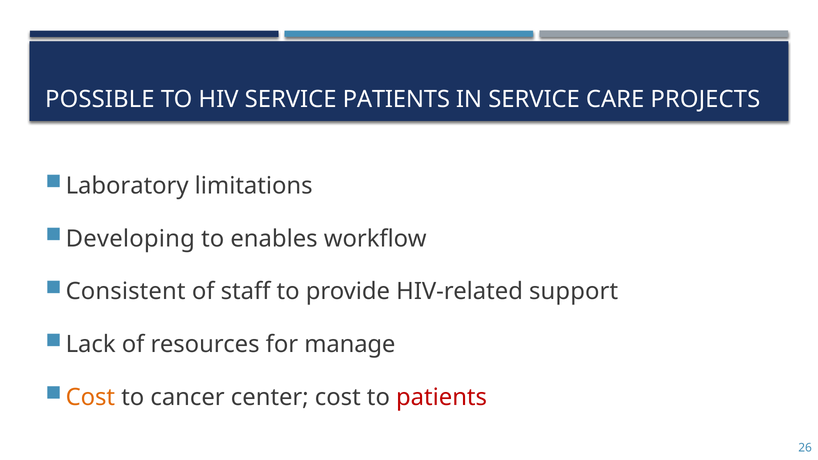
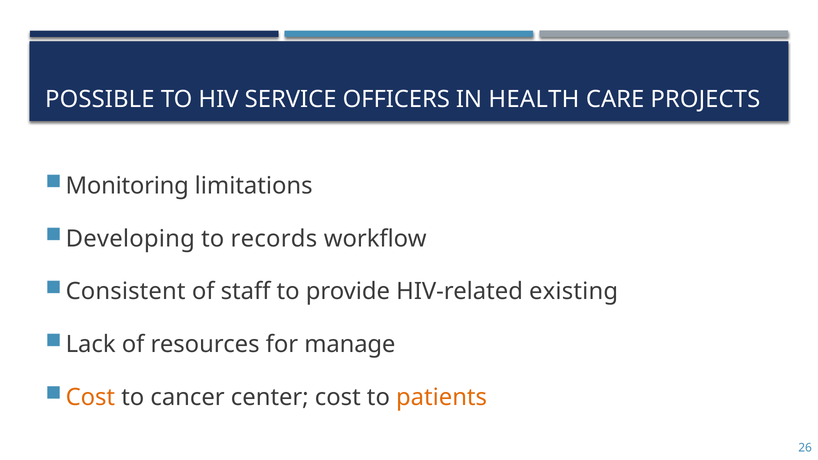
SERVICE PATIENTS: PATIENTS -> OFFICERS (396, 99)
IN SERVICE: SERVICE -> HEALTH (534, 99)
Laboratory: Laboratory -> Monitoring (127, 186)
enables: enables -> records (274, 239)
support: support -> existing (574, 292)
patients colour: red -> orange (442, 397)
